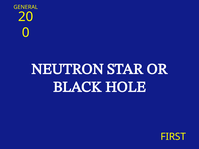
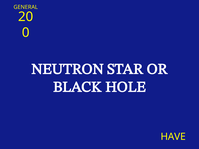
FIRST: FIRST -> HAVE (173, 137)
